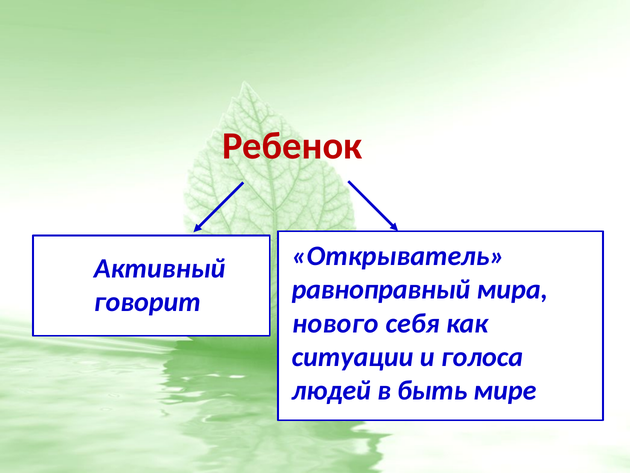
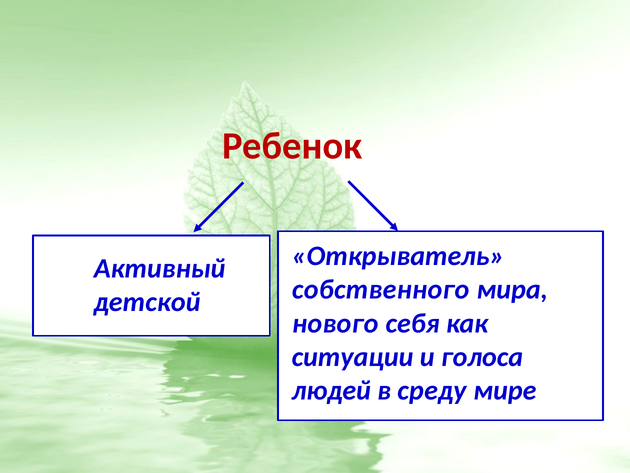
равноправный: равноправный -> собственного (381, 289)
говорит: говорит -> детской (147, 302)
быть: быть -> среду (432, 390)
